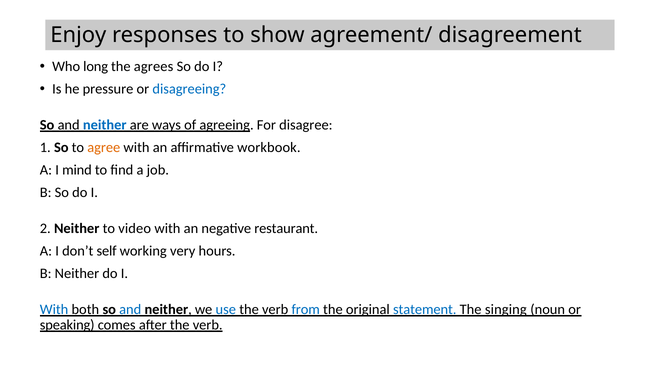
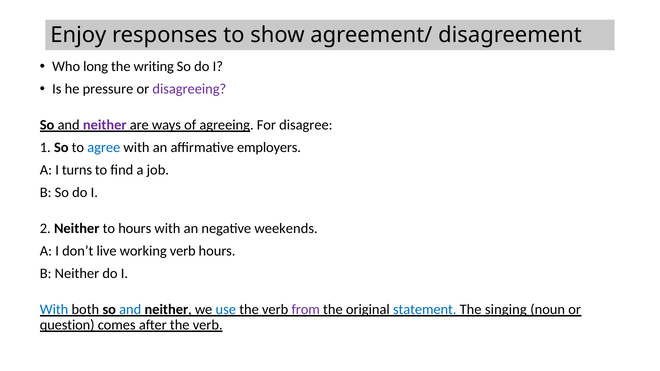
agrees: agrees -> writing (154, 67)
disagreeing colour: blue -> purple (189, 89)
neither colour: blue -> purple (105, 125)
agree colour: orange -> blue (104, 148)
workbook: workbook -> employers (269, 148)
mind: mind -> turns (77, 170)
to video: video -> hours (135, 229)
restaurant: restaurant -> weekends (286, 229)
self: self -> live (107, 251)
working very: very -> verb (183, 251)
from colour: blue -> purple (306, 310)
speaking: speaking -> question (67, 325)
